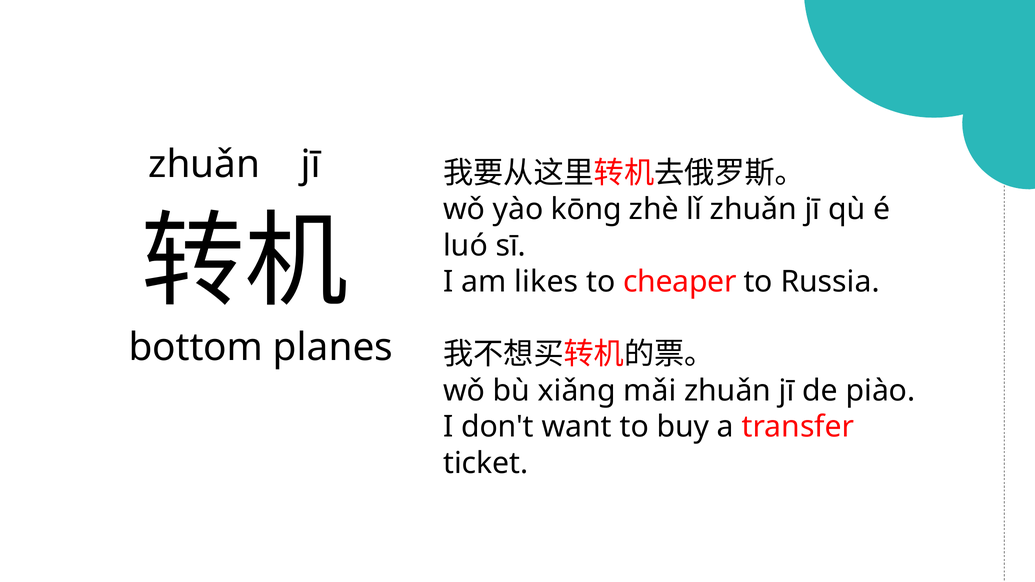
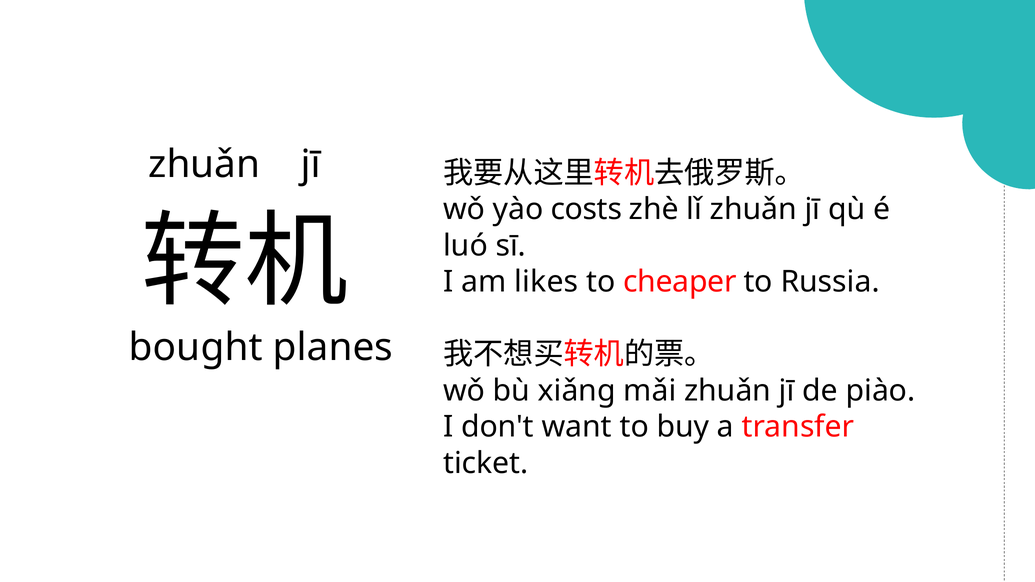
kōng: kōng -> costs (586, 210)
bottom: bottom -> bought (196, 348)
